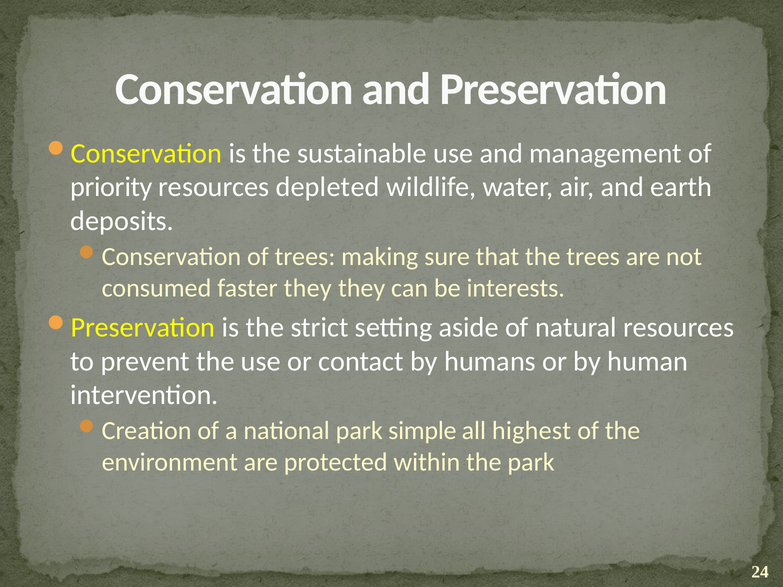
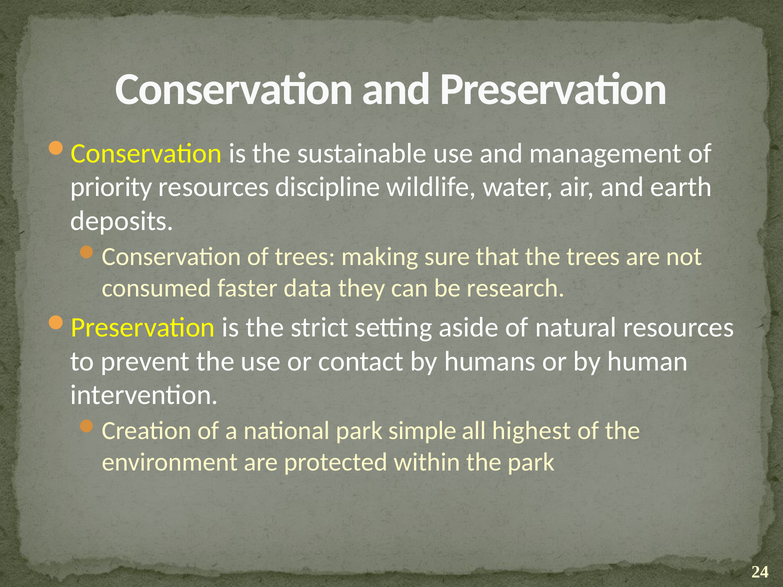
depleted: depleted -> discipline (328, 187)
faster they: they -> data (308, 288)
interests: interests -> research (516, 288)
